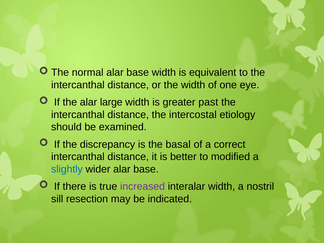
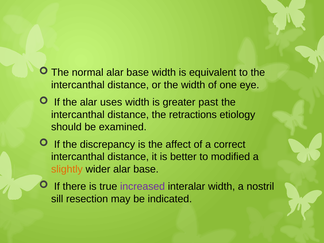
large: large -> uses (111, 102)
intercostal: intercostal -> retractions (193, 115)
basal: basal -> affect (178, 144)
slightly colour: blue -> orange (67, 169)
